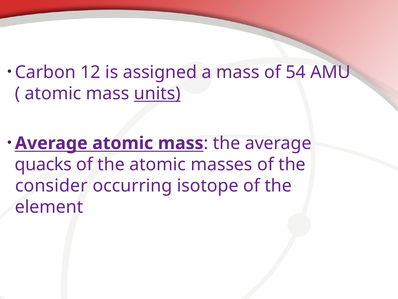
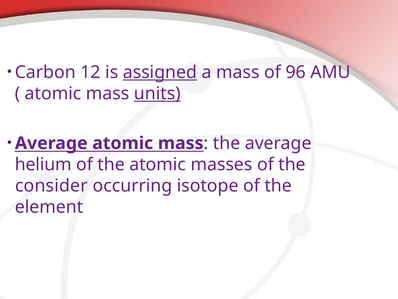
assigned underline: none -> present (160, 72)
54: 54 -> 96 (296, 72)
quacks: quacks -> helium (43, 164)
